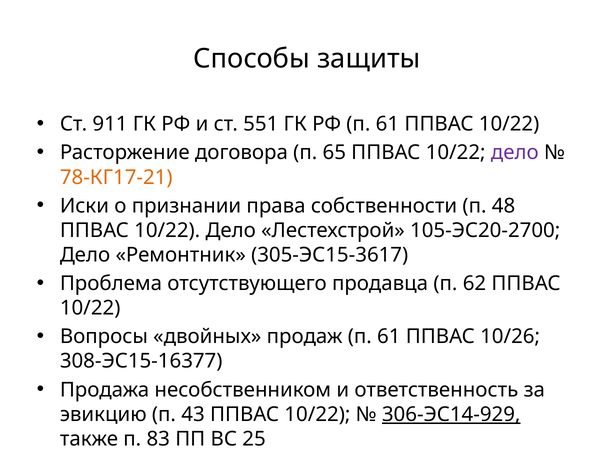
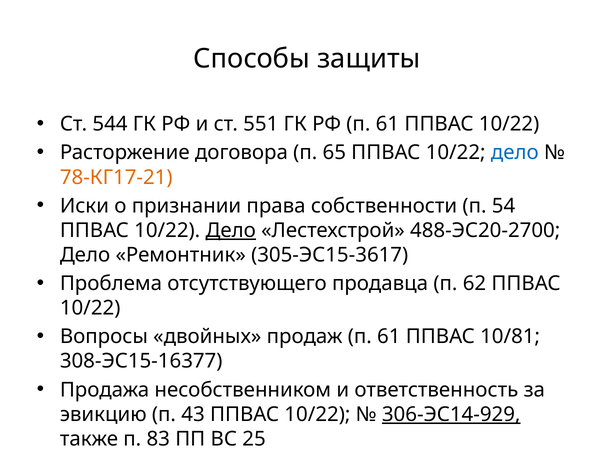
911: 911 -> 544 (110, 124)
дело colour: purple -> blue (515, 153)
48: 48 -> 54 (504, 206)
Дело underline: none -> present (231, 231)
105-ЭС20-2700: 105-ЭС20-2700 -> 488-ЭС20-2700 (485, 231)
10/26: 10/26 -> 10/81 (510, 337)
